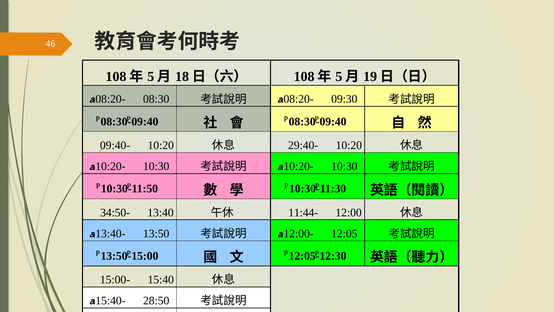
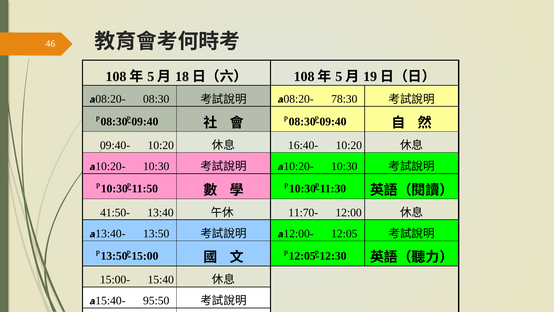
09:30: 09:30 -> 78:30 (344, 99)
29:40-: 29:40- -> 16:40- (303, 145)
34:50-: 34:50- -> 41:50- (115, 212)
11:44-: 11:44- -> 11:70- (303, 212)
28:50: 28:50 -> 95:50 (156, 300)
